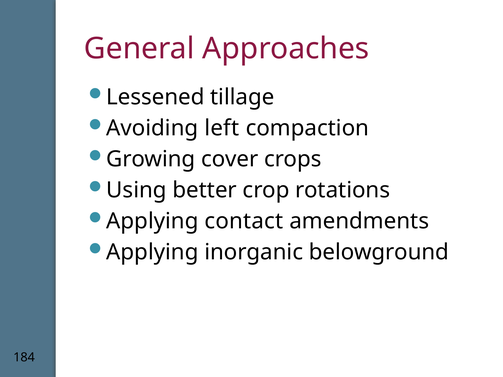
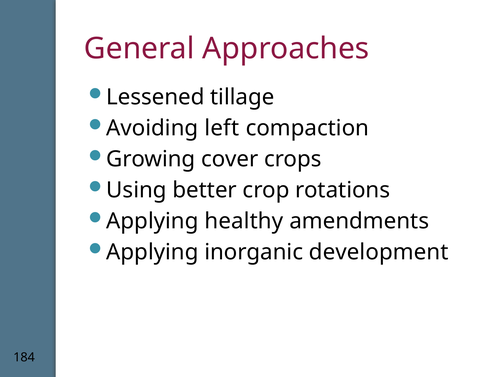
contact: contact -> healthy (244, 221)
belowground: belowground -> development (379, 252)
